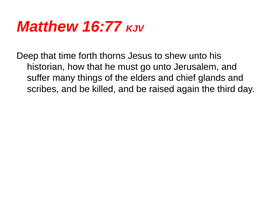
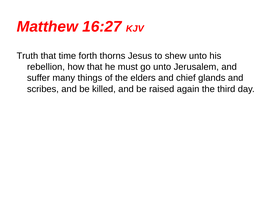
16:77: 16:77 -> 16:27 (102, 27)
Deep: Deep -> Truth (27, 56)
historian: historian -> rebellion (46, 67)
